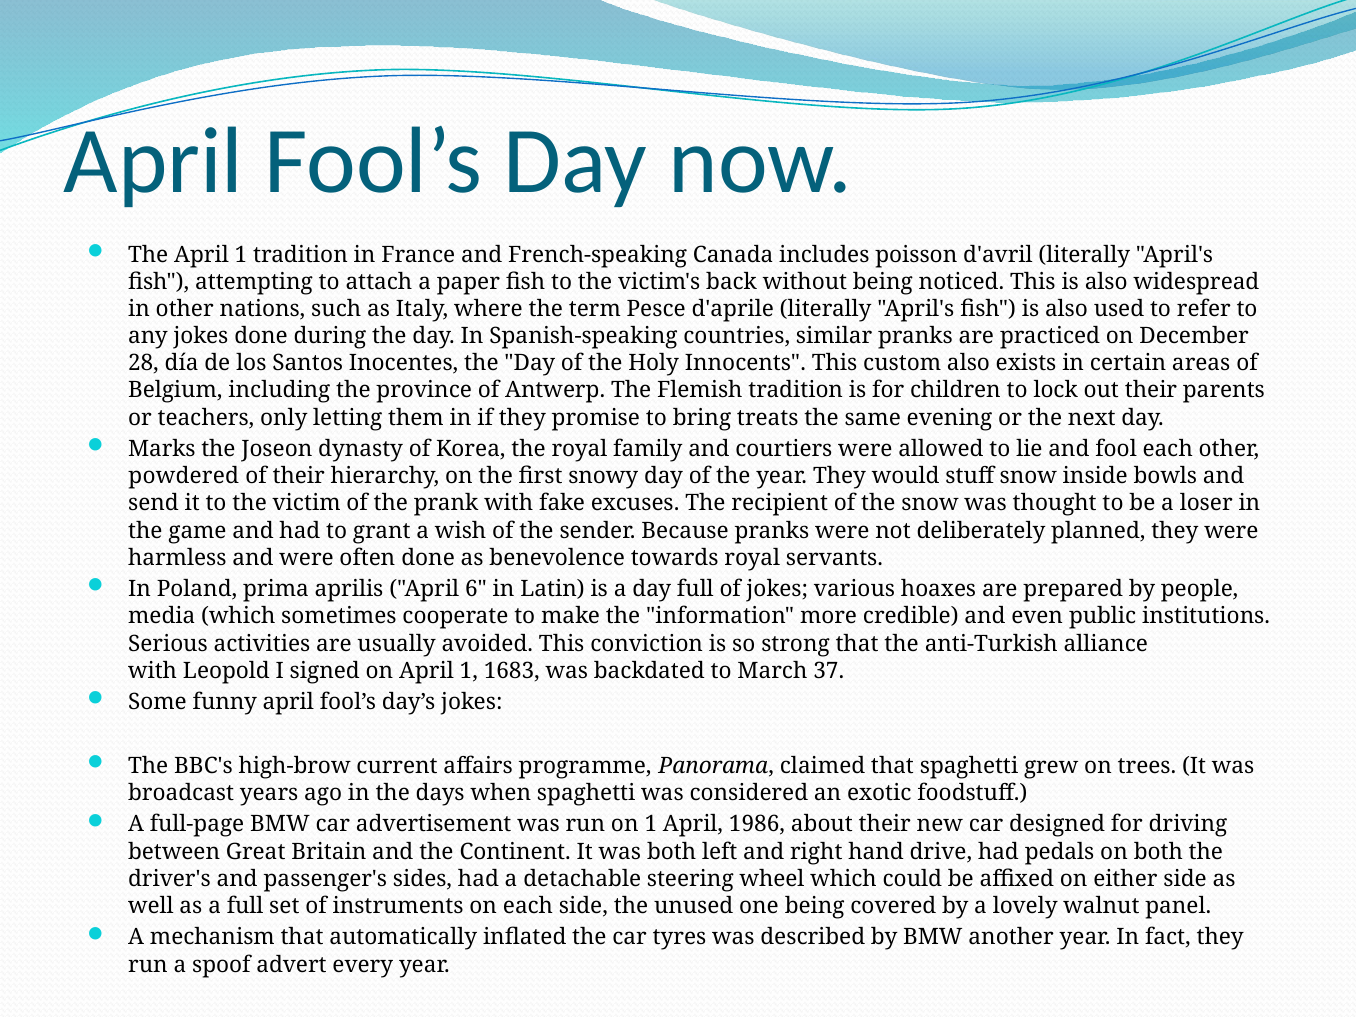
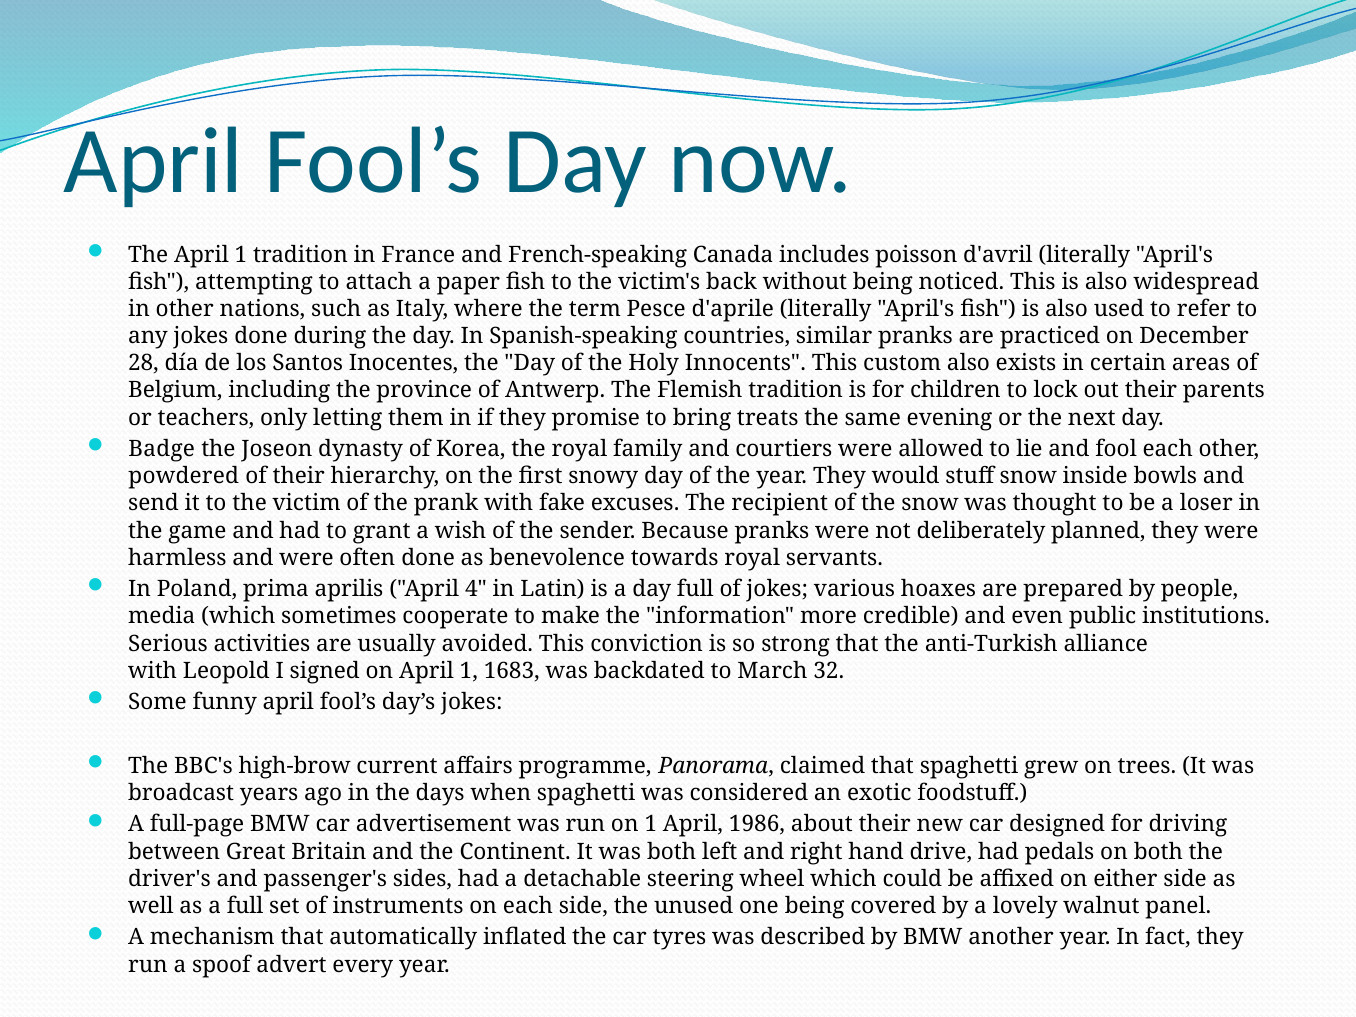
Marks: Marks -> Badge (162, 449)
6: 6 -> 4 (476, 589)
37: 37 -> 32 (829, 671)
